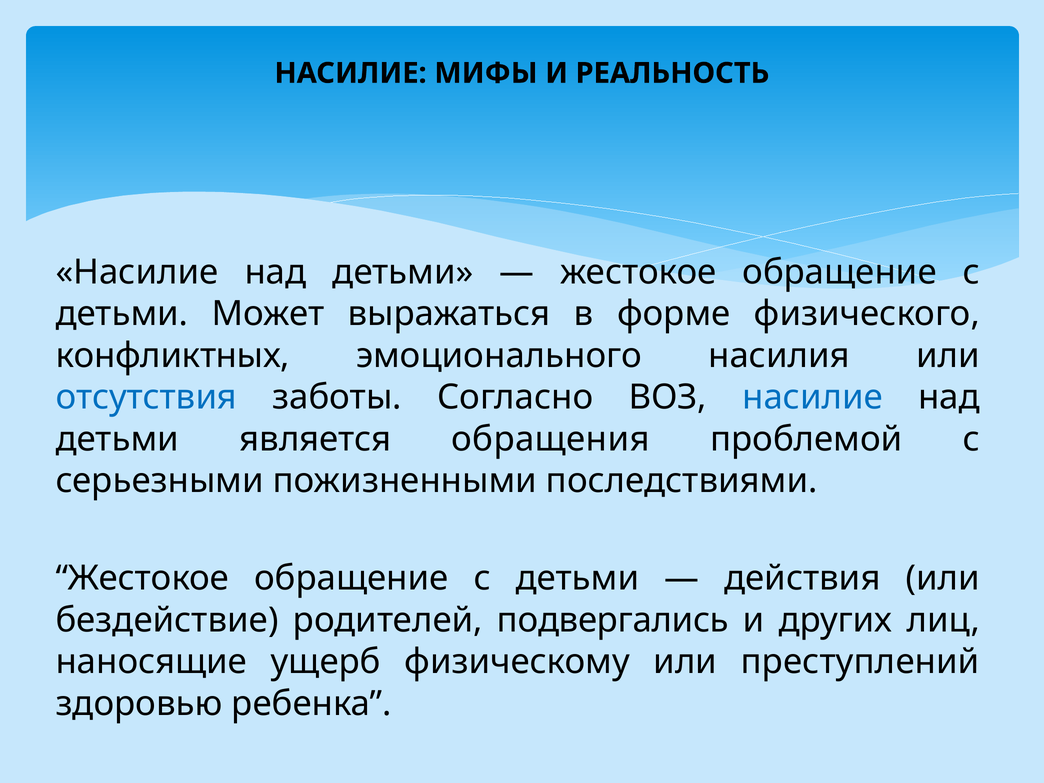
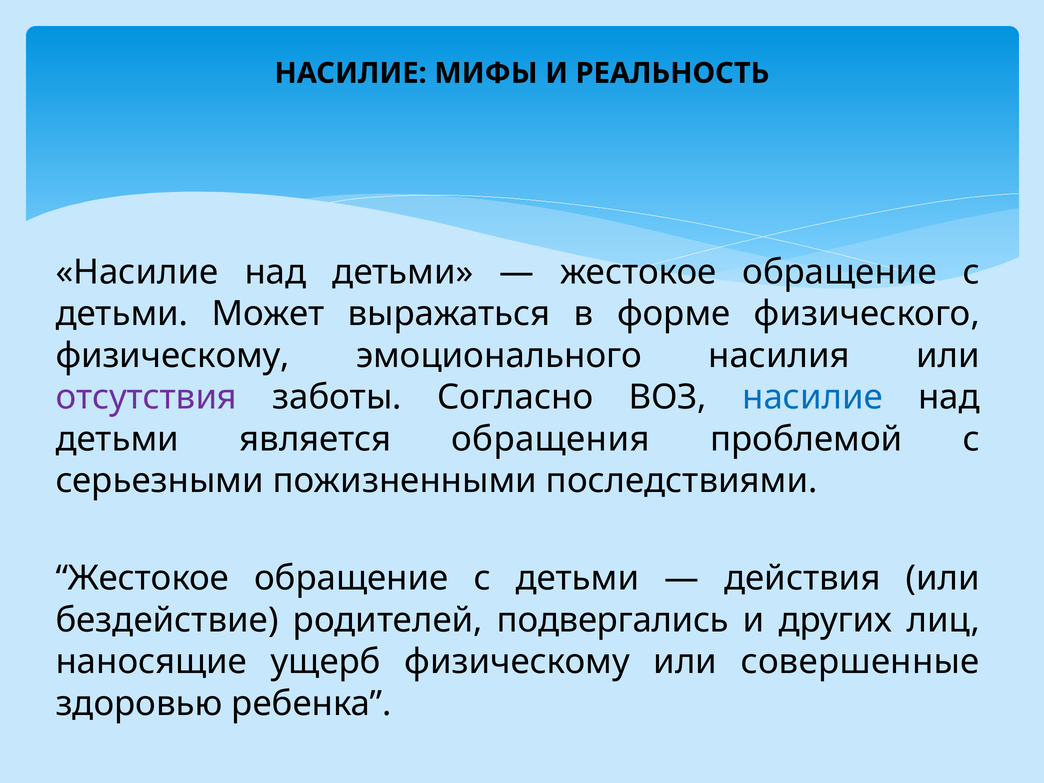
конфликтных: конфликтных -> физическому (173, 356)
отсутствия colour: blue -> purple (146, 397)
преступлений: преступлений -> совершенные (860, 662)
